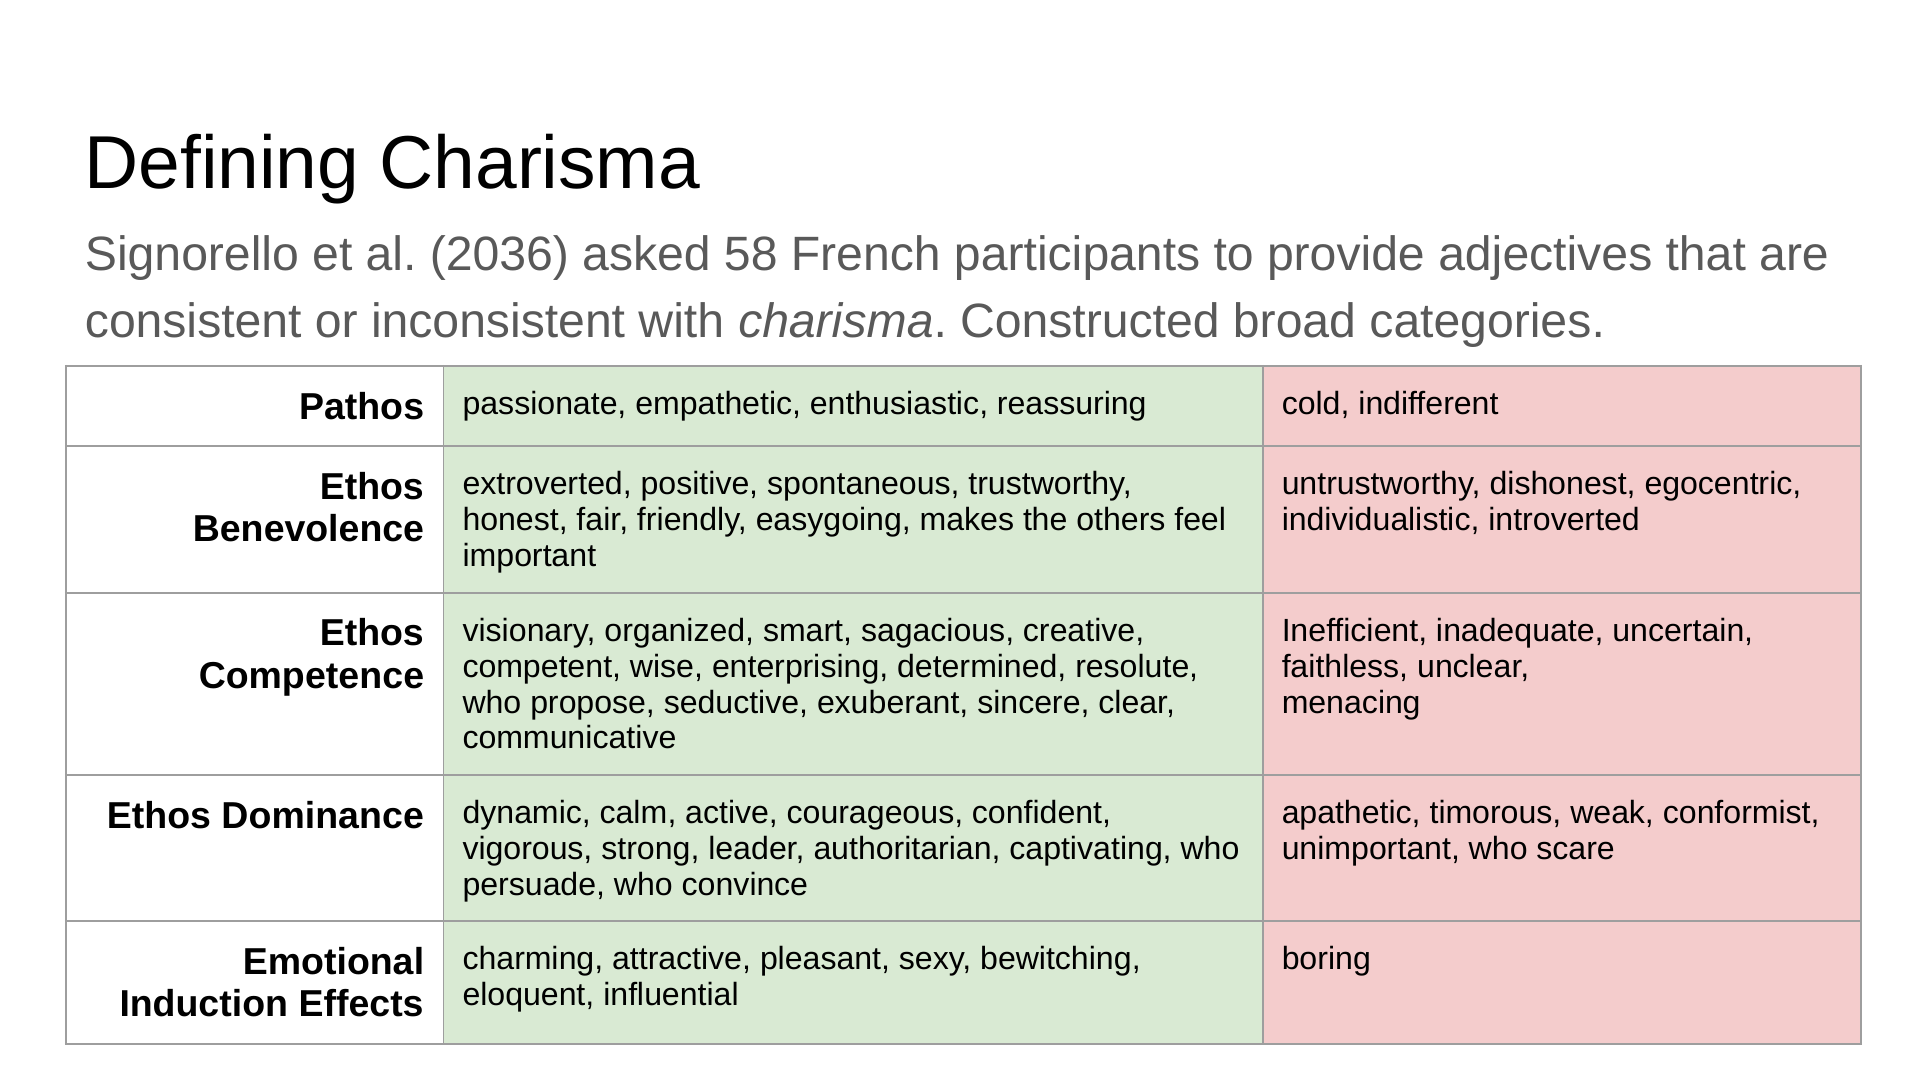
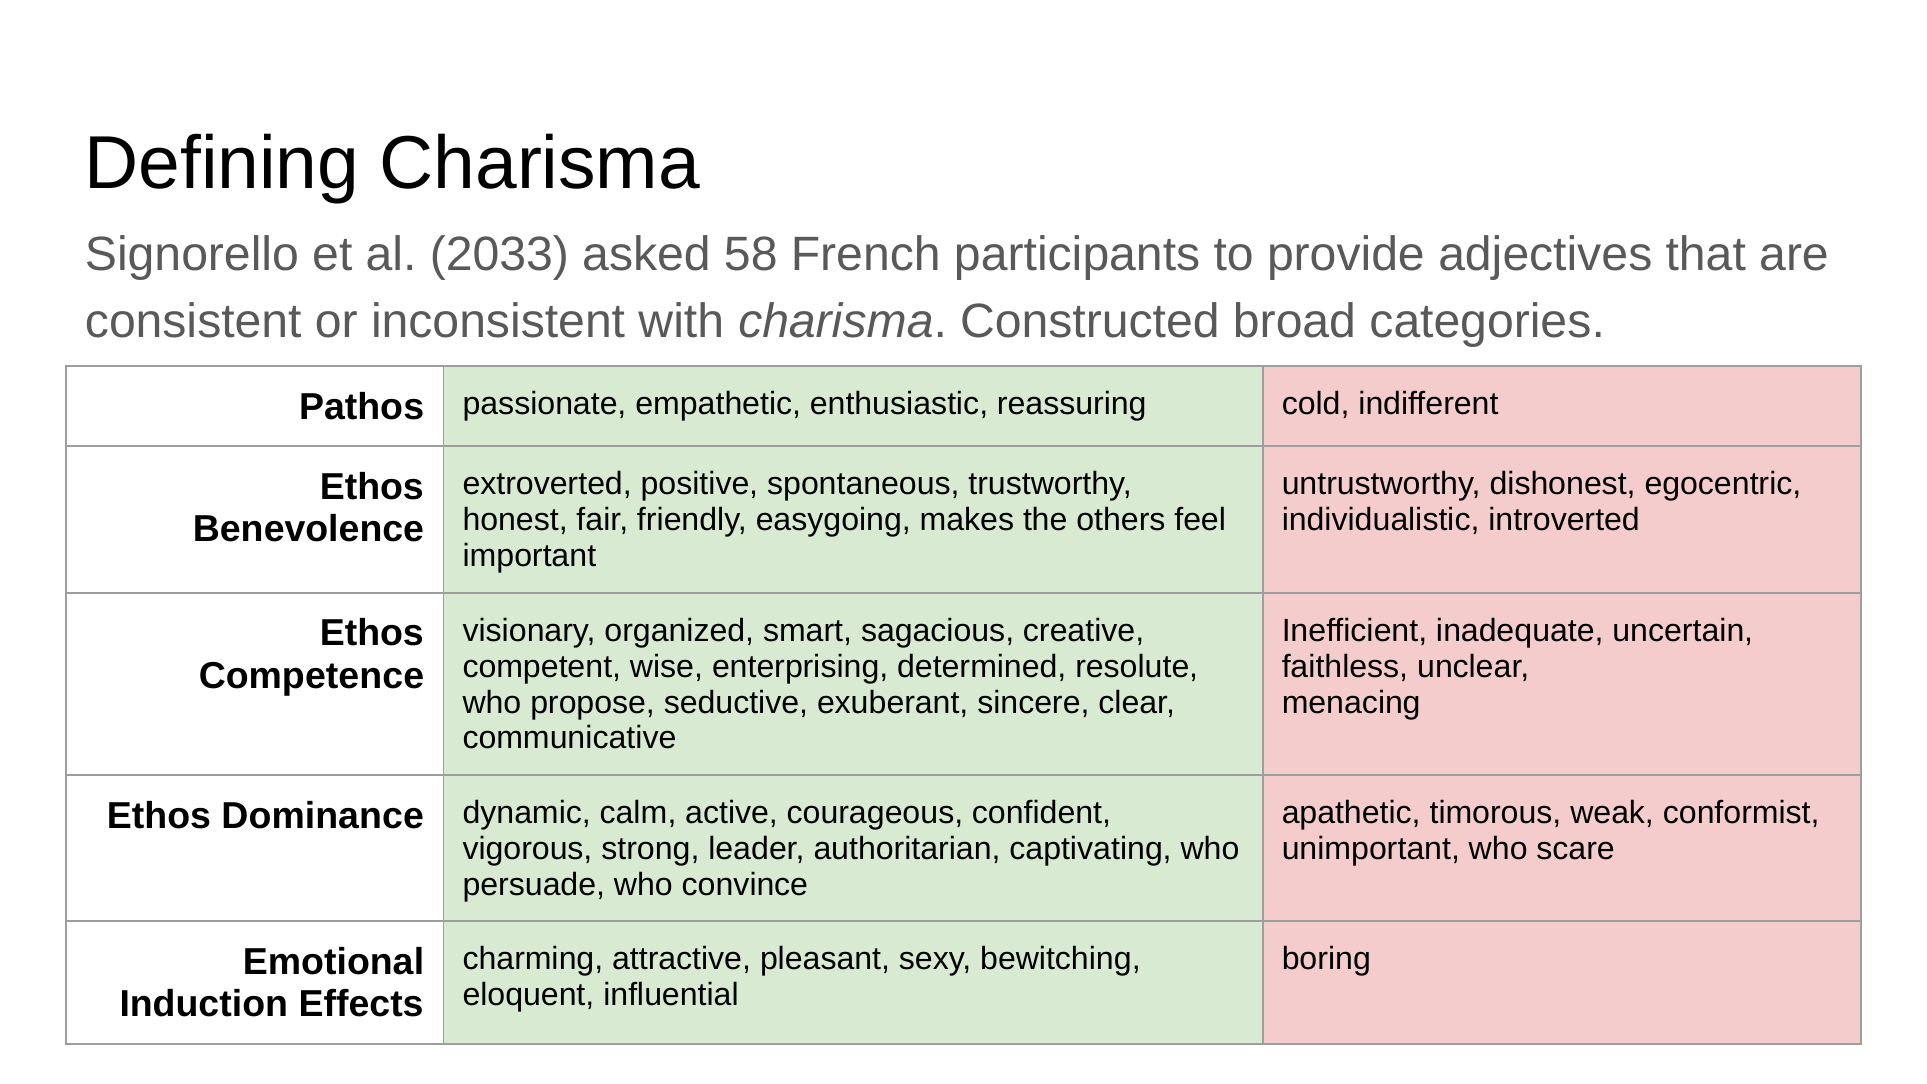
2036: 2036 -> 2033 (499, 255)
